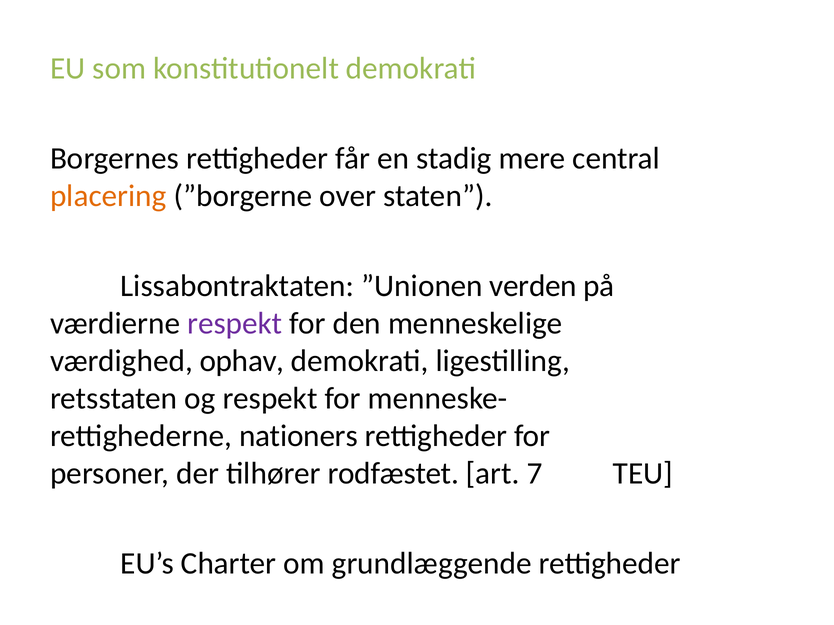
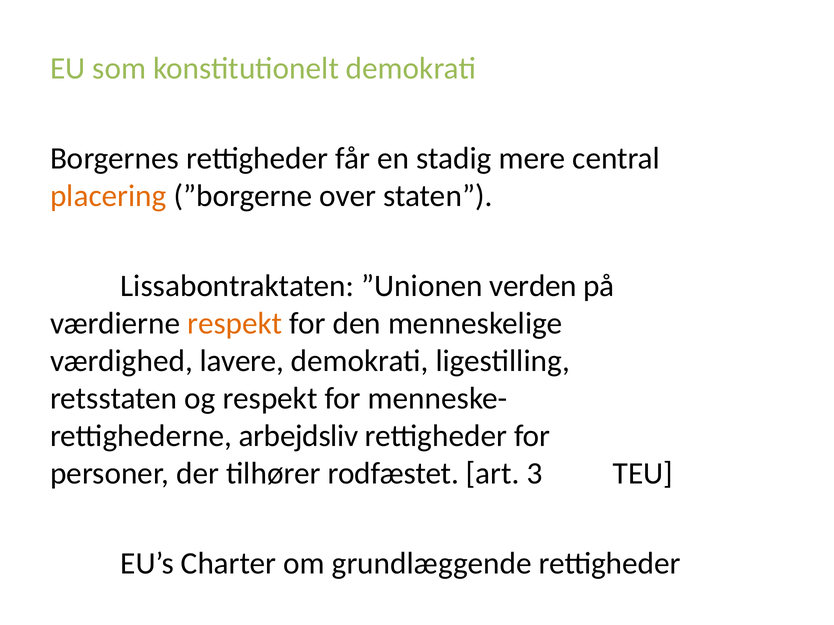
respekt colour: purple -> orange (235, 324)
ophav: ophav -> lavere (242, 361)
nationers: nationers -> arbejdsliv (298, 436)
7: 7 -> 3 (534, 474)
